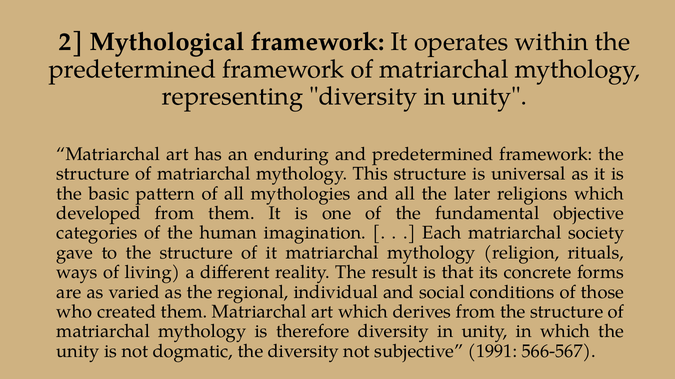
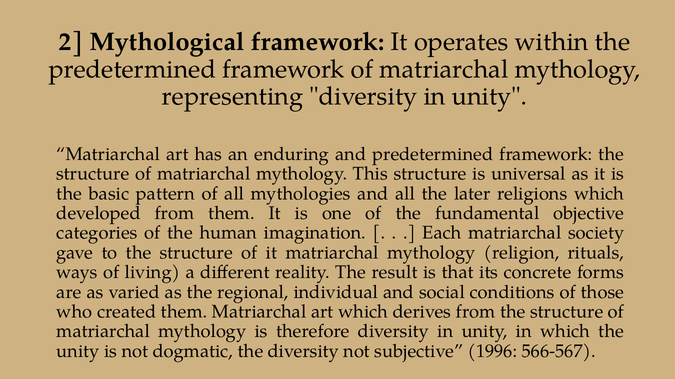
1991: 1991 -> 1996 (492, 352)
